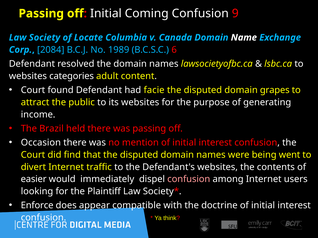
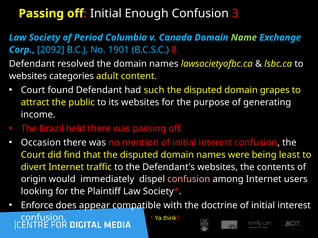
Coming: Coming -> Enough (147, 13)
9: 9 -> 3 (235, 13)
Locate: Locate -> Period (88, 38)
Name colour: white -> light green (244, 38)
2084: 2084 -> 2092 (51, 50)
1989: 1989 -> 1901 (119, 50)
6: 6 -> 8 (174, 50)
facie: facie -> such (154, 90)
went: went -> least (289, 155)
easier: easier -> origin (34, 180)
